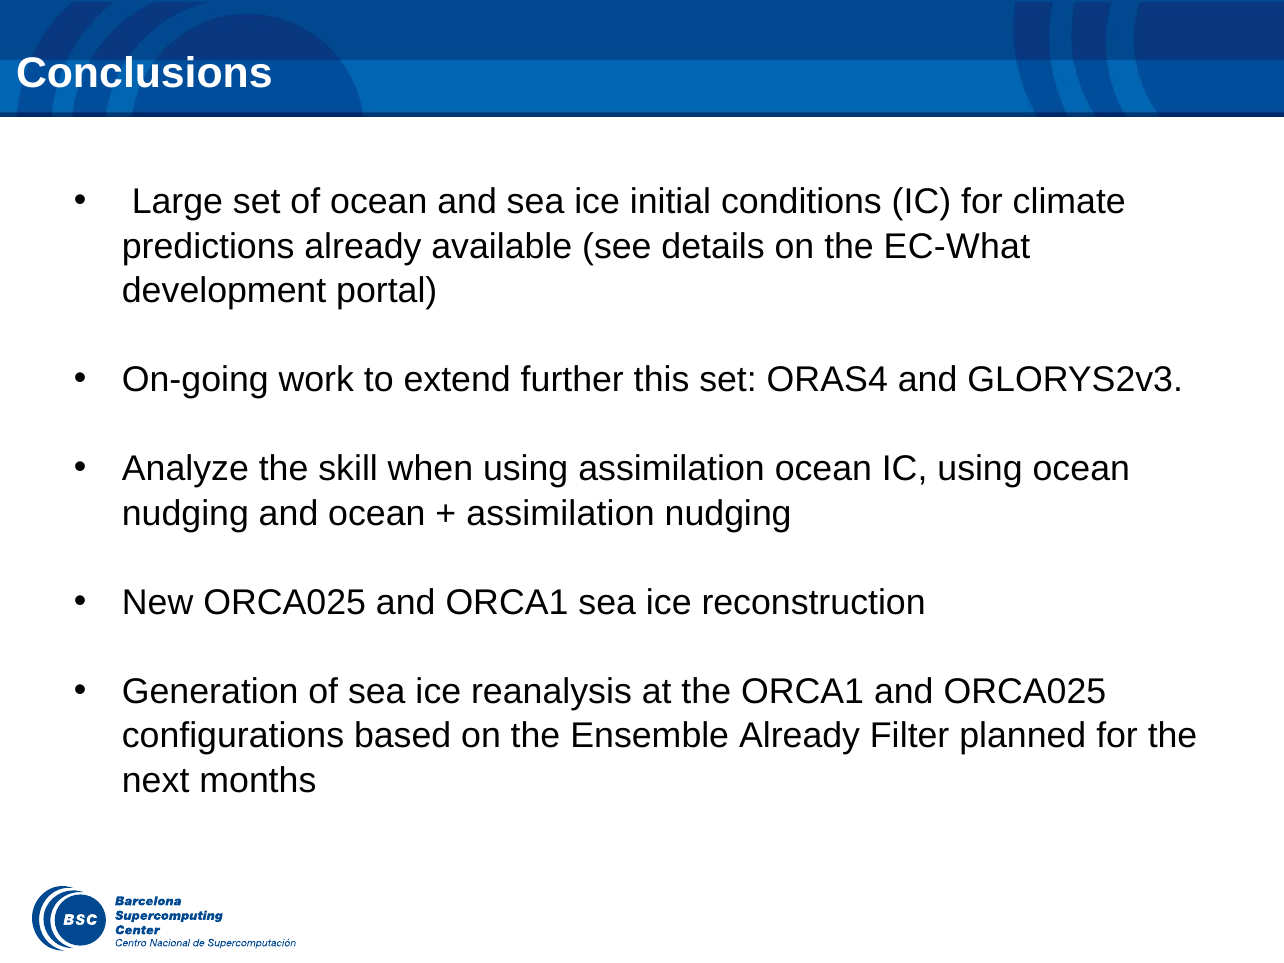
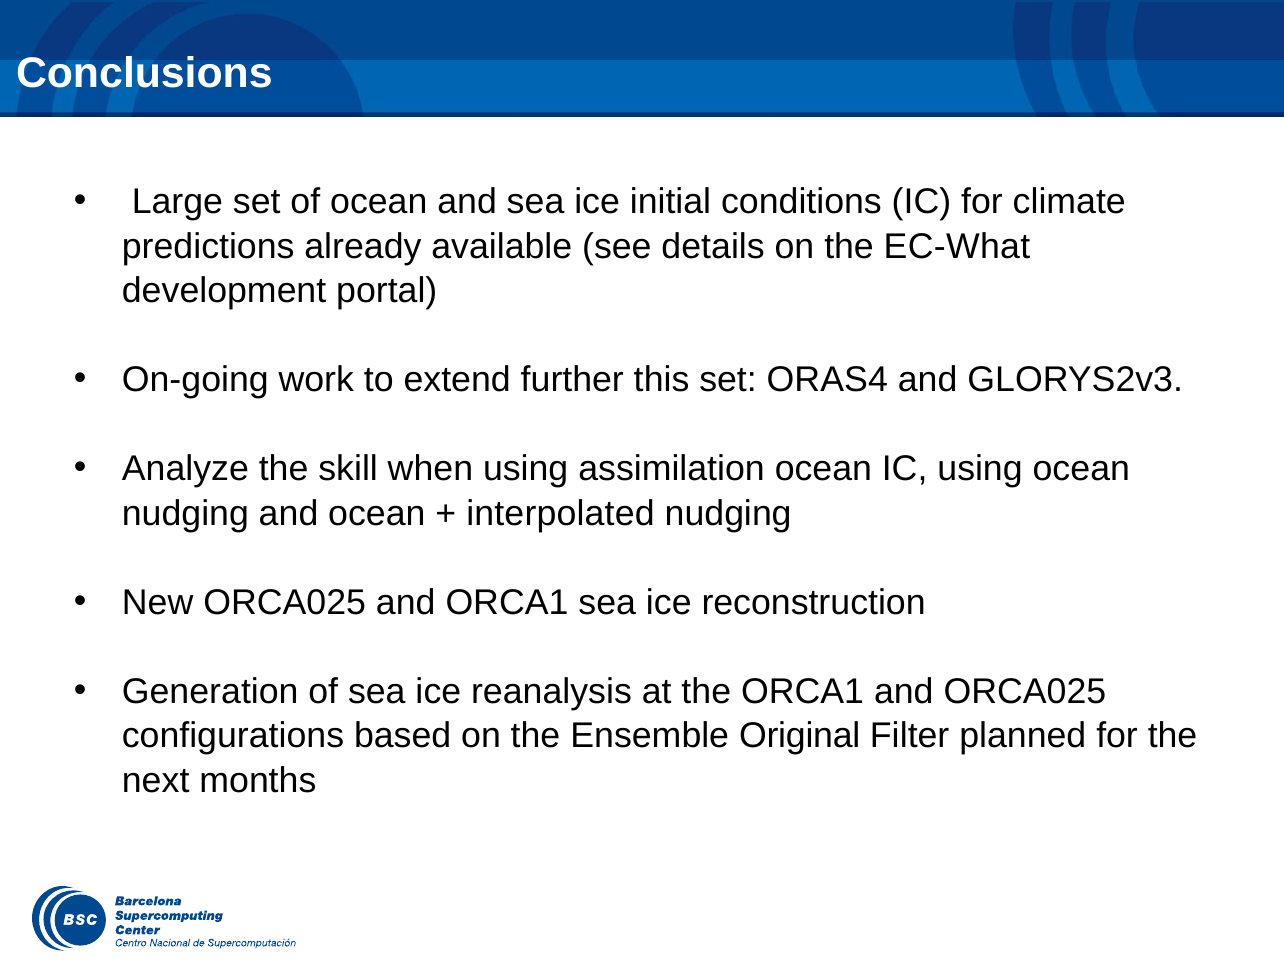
assimilation: assimilation -> interpolated (560, 513)
Ensemble Already: Already -> Original (800, 736)
